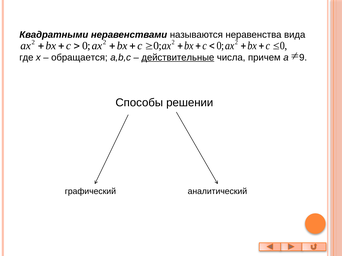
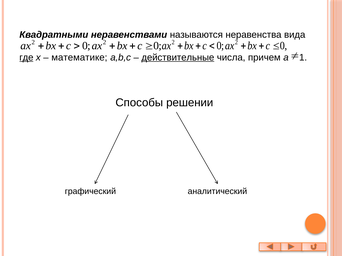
где underline: none -> present (26, 58)
обращается: обращается -> математике (79, 58)
9: 9 -> 1 (303, 58)
